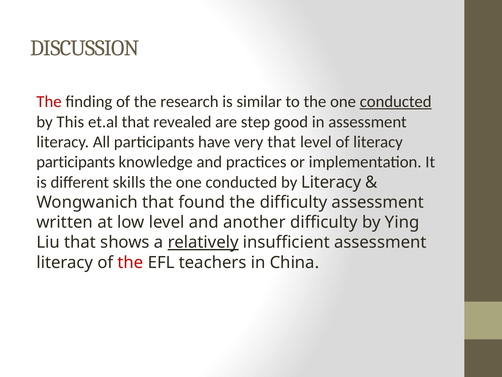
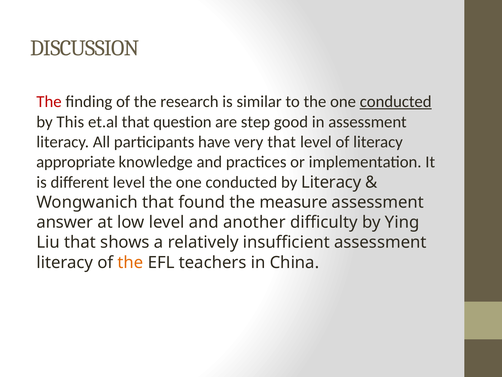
revealed: revealed -> question (182, 122)
participants: participants -> appropriate (76, 162)
different skills: skills -> level (129, 182)
the difficulty: difficulty -> measure (294, 202)
written: written -> answer (65, 222)
relatively underline: present -> none (203, 242)
the colour: red -> orange (130, 262)
